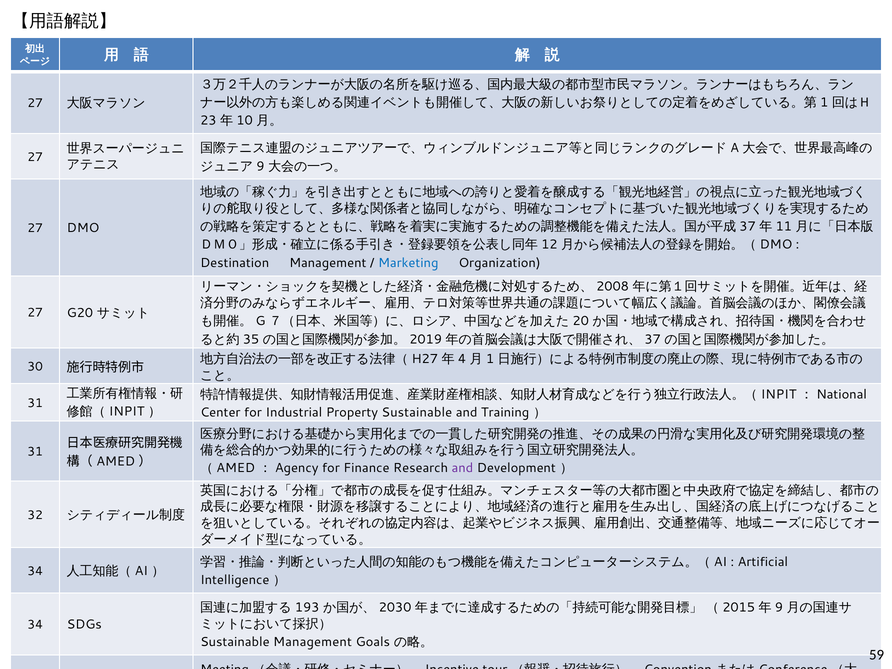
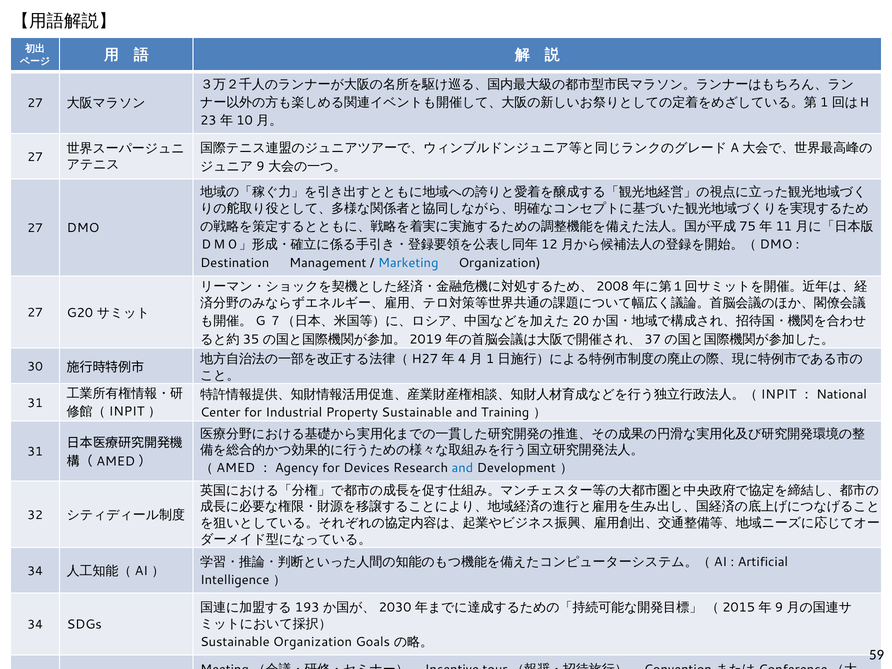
37: 37 -> 75 (748, 226)
Finance: Finance -> Devices (366, 468)
and colour: purple -> blue (462, 468)
Sustainable Management: Management -> Organization (313, 642)
